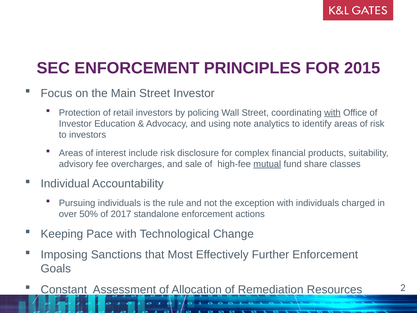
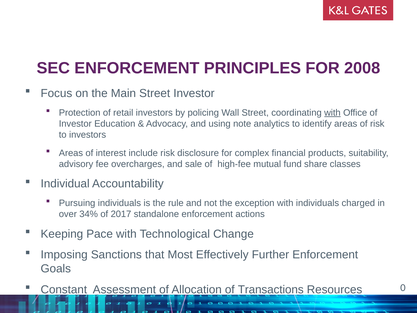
2015: 2015 -> 2008 (362, 68)
mutual underline: present -> none (267, 164)
50%: 50% -> 34% (89, 214)
Remediation: Remediation -> Transactions (271, 289)
2: 2 -> 0 (403, 288)
